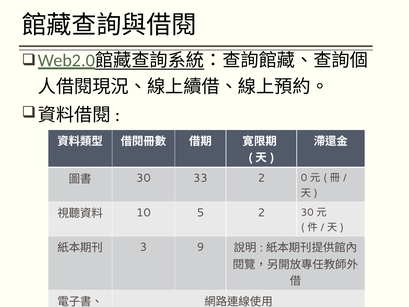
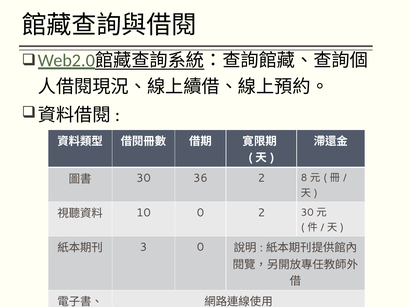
33: 33 -> 36 (200, 178)
0: 0 -> 8 (304, 178)
10 5: 5 -> 0 (200, 212)
3 9: 9 -> 0 (200, 247)
